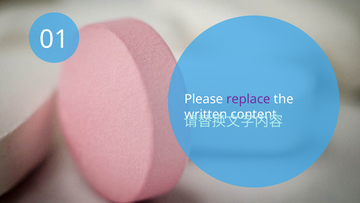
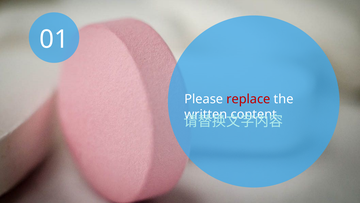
replace colour: purple -> red (248, 99)
